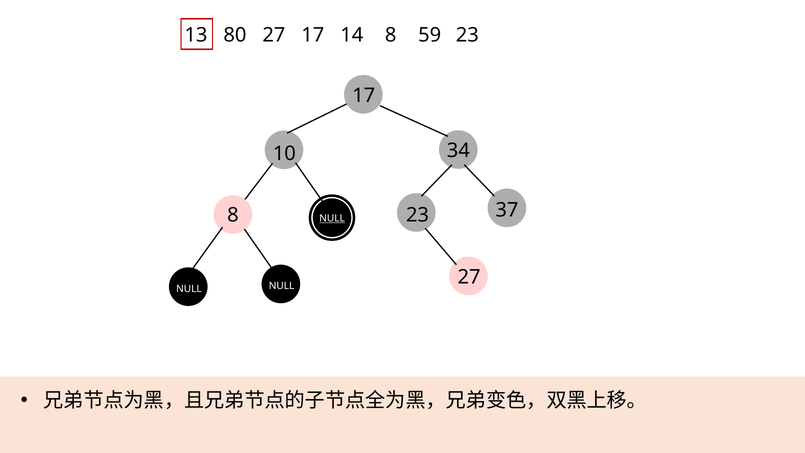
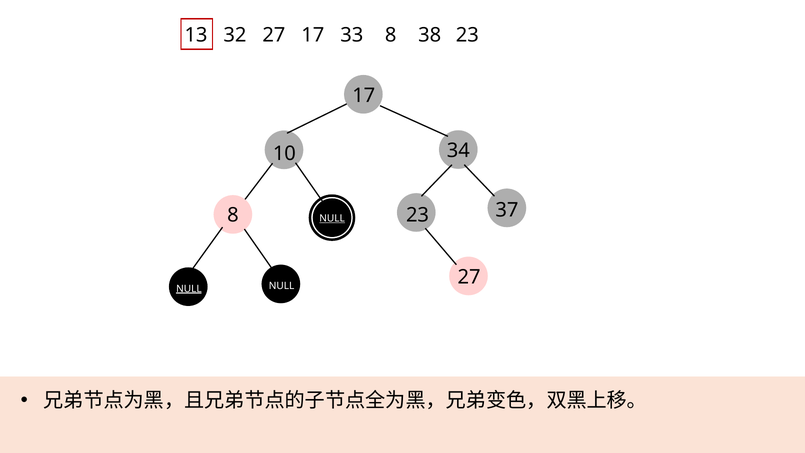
80: 80 -> 32 (235, 35)
14: 14 -> 33 (352, 35)
59: 59 -> 38 (430, 35)
NULL underline: none -> present (189, 289)
